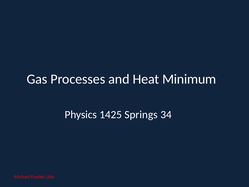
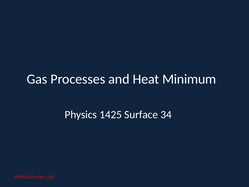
Springs: Springs -> Surface (141, 114)
